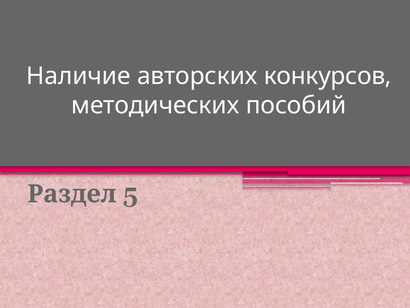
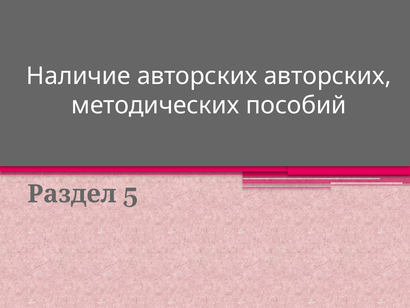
авторских конкурсов: конкурсов -> авторских (327, 76)
